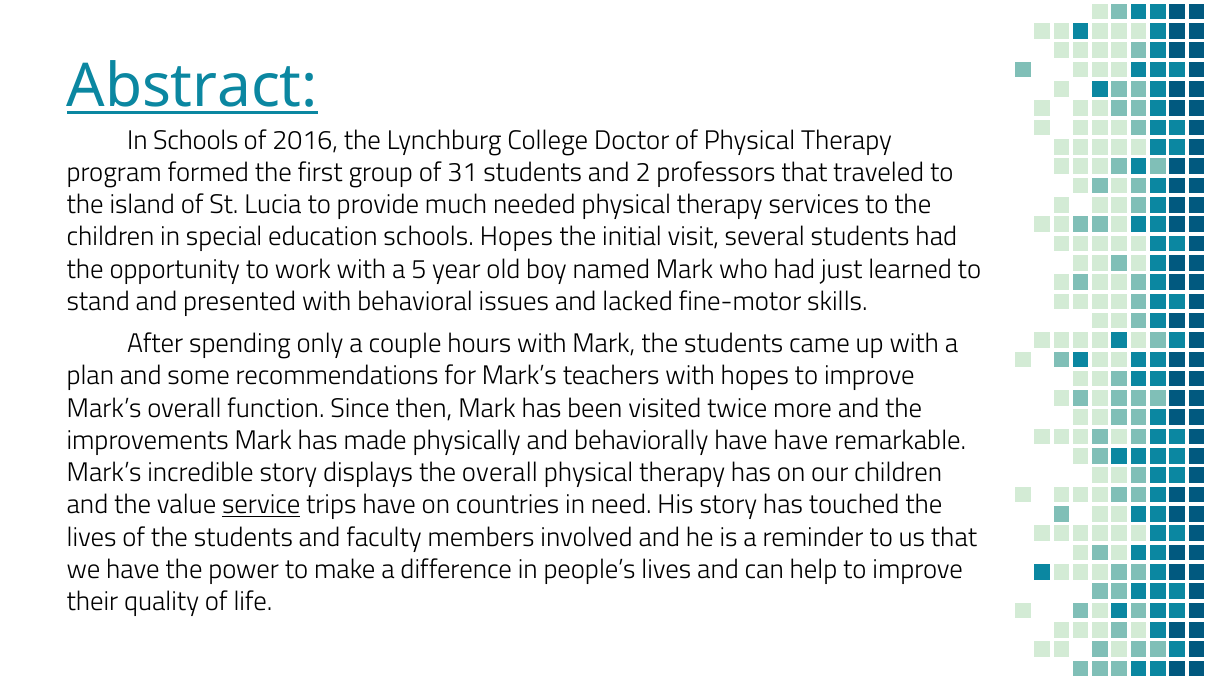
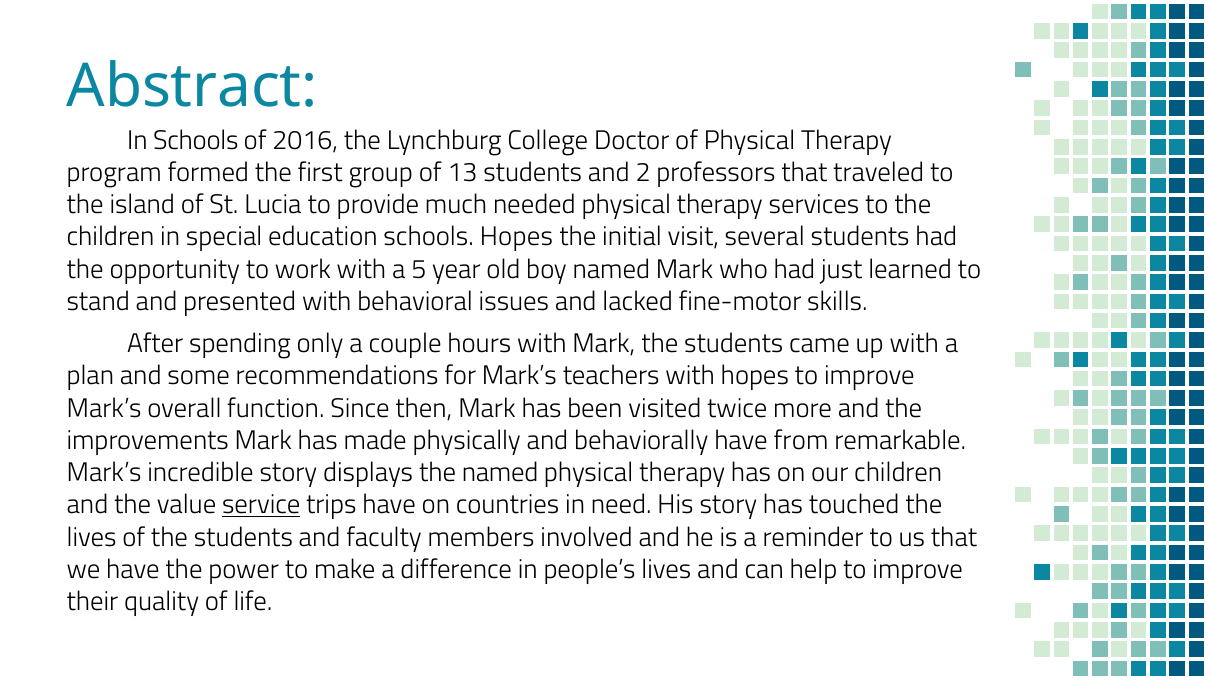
Abstract underline: present -> none (192, 86)
31: 31 -> 13 (462, 173)
have have: have -> from (801, 440)
the overall: overall -> named (500, 472)
